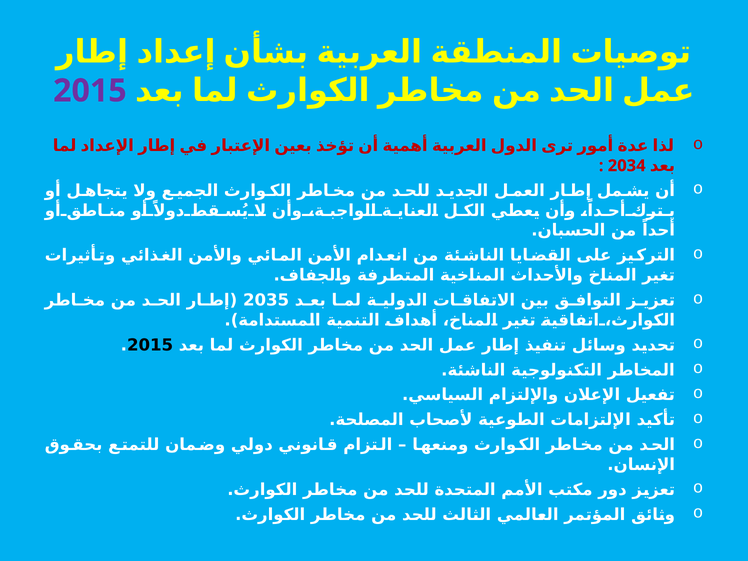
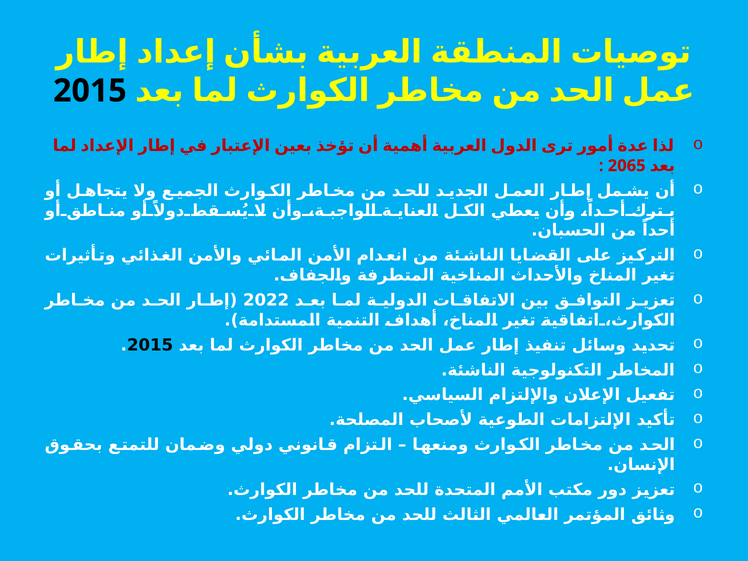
2015 colour: purple -> black (90, 91)
2034: 2034 -> 2065 (627, 166)
2035: 2035 -> 2022 (266, 300)
